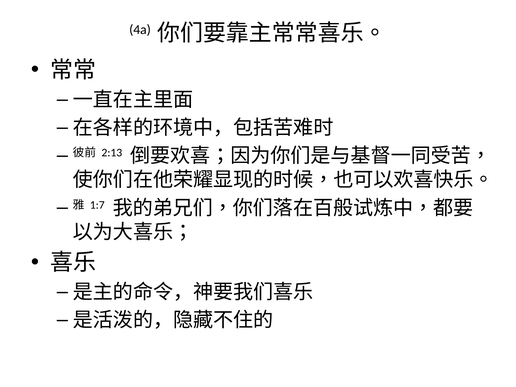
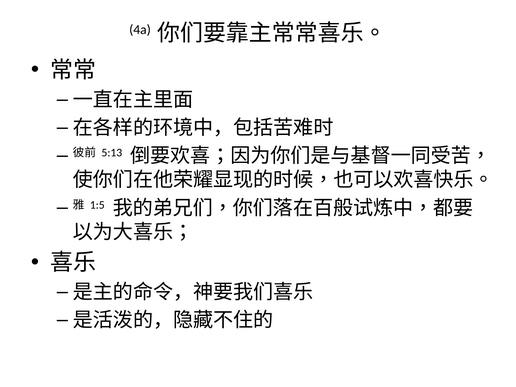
2:13: 2:13 -> 5:13 (112, 153)
1:7: 1:7 -> 1:5 (97, 205)
